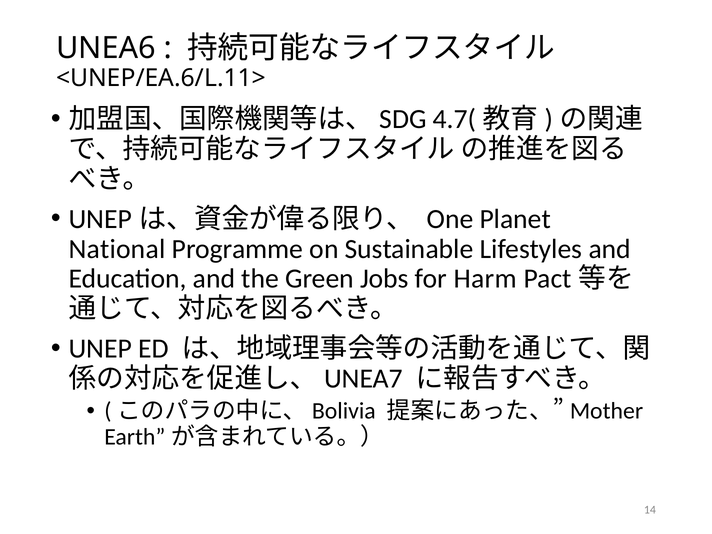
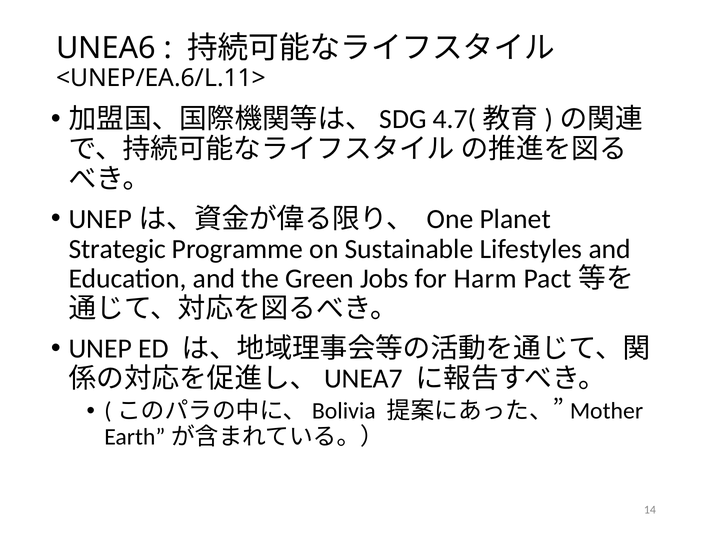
National: National -> Strategic (117, 249)
